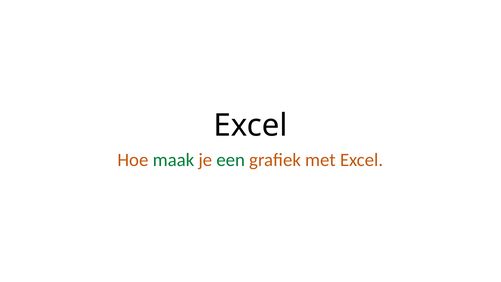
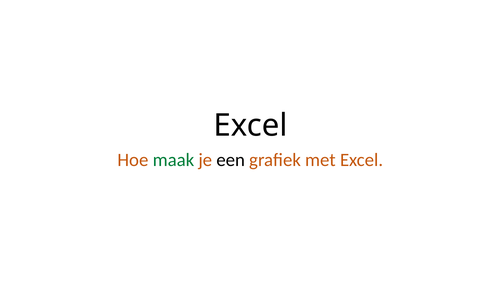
een colour: green -> black (231, 160)
